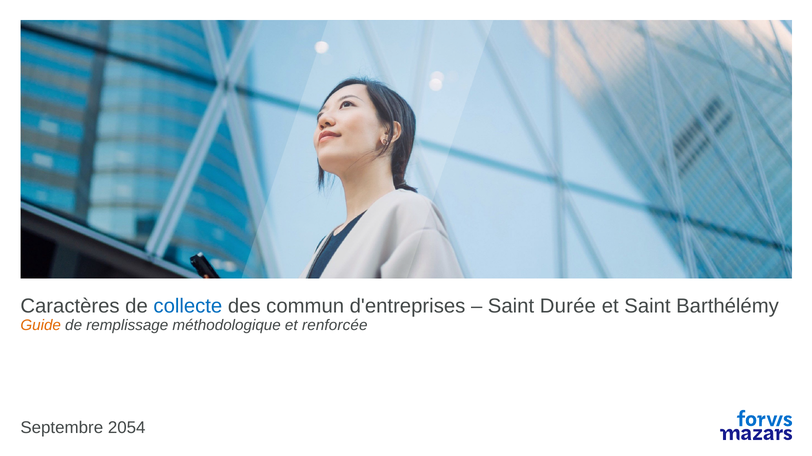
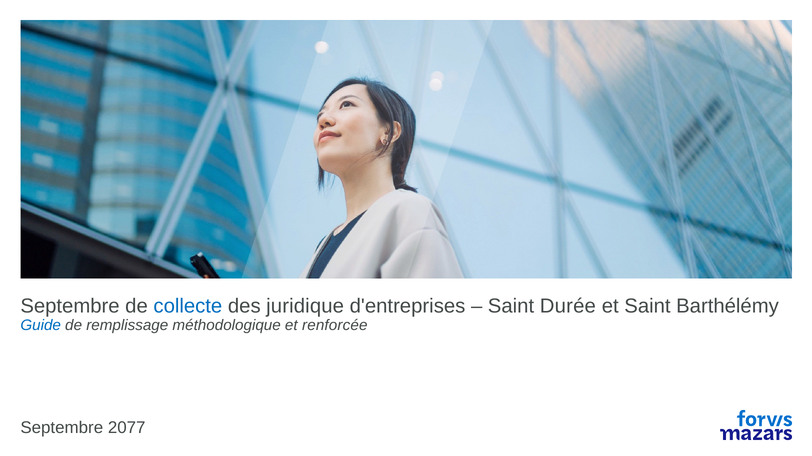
Caractères: Caractères -> Septembre (70, 307)
commun: commun -> juridique (305, 307)
Guide colour: orange -> blue (41, 326)
2054: 2054 -> 2077 (127, 429)
